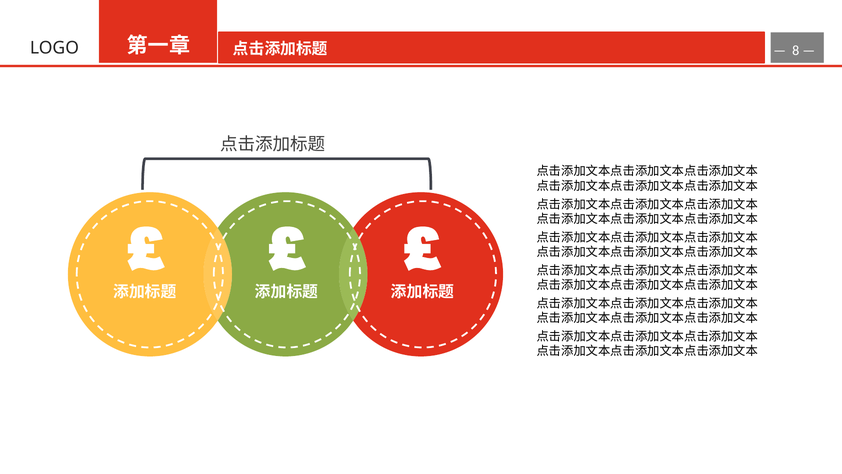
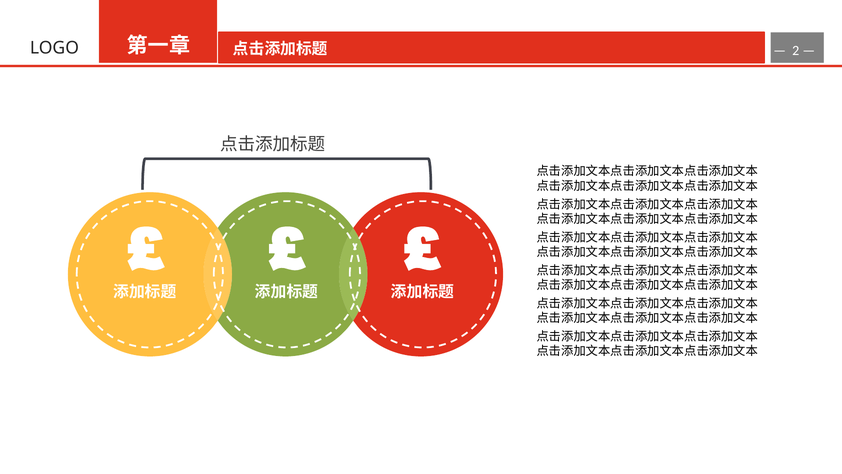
8: 8 -> 2 (796, 50)
